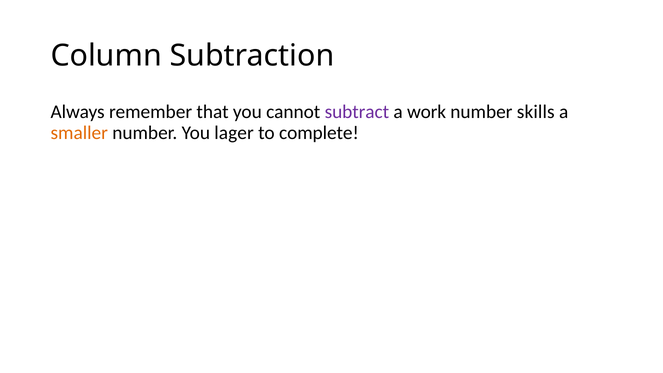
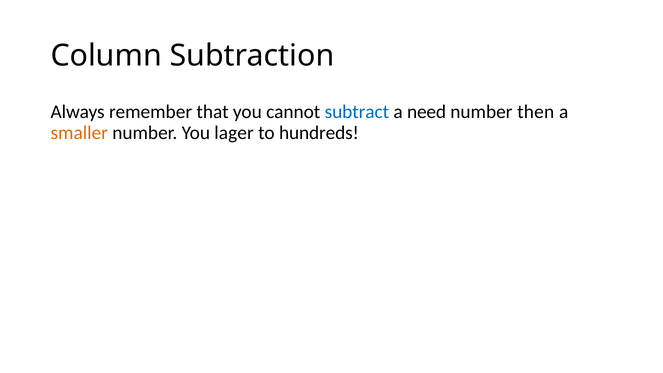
subtract colour: purple -> blue (357, 112)
work: work -> need (427, 112)
skills: skills -> then (536, 112)
complete: complete -> hundreds (319, 133)
